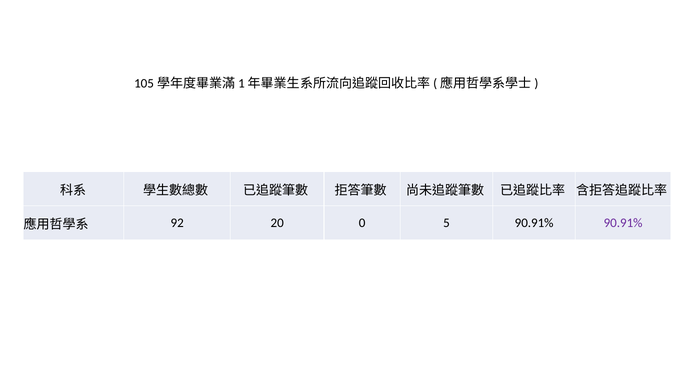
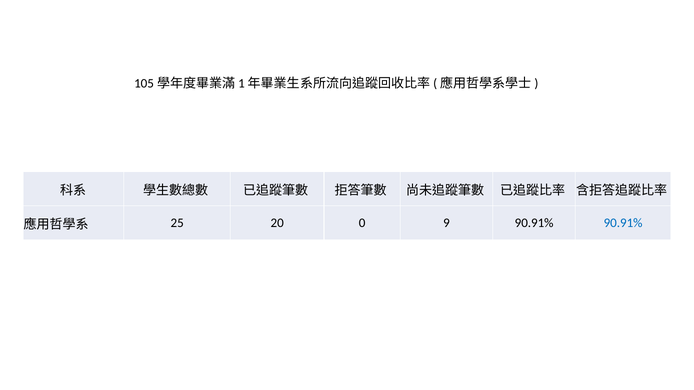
92: 92 -> 25 (177, 223)
5: 5 -> 9 (447, 223)
90.91% colour: purple -> blue (623, 223)
